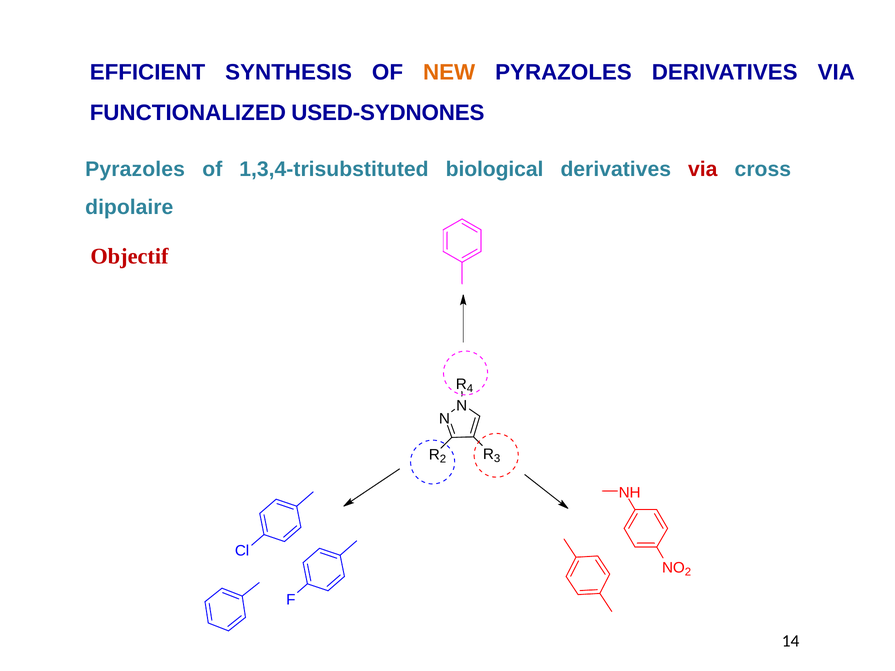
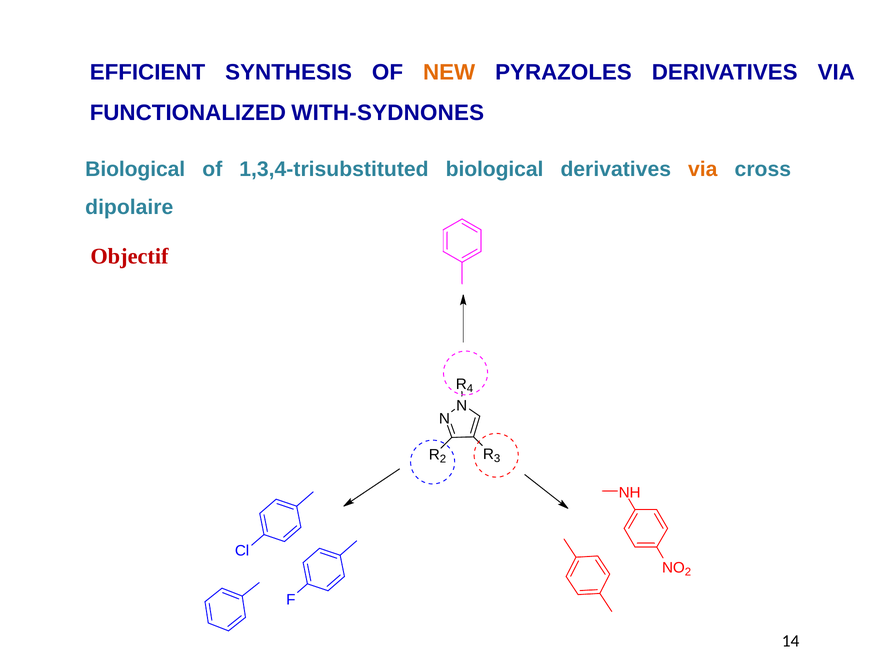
USED-SYDNONES: USED-SYDNONES -> WITH-SYDNONES (388, 113)
Pyrazoles: Pyrazoles -> Biological (135, 169)
via colour: red -> orange (703, 169)
